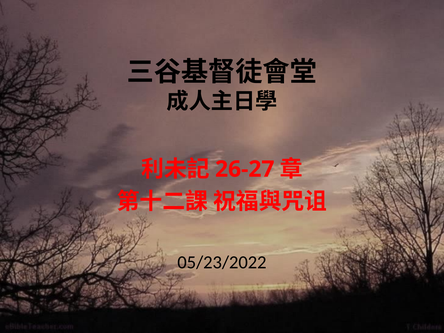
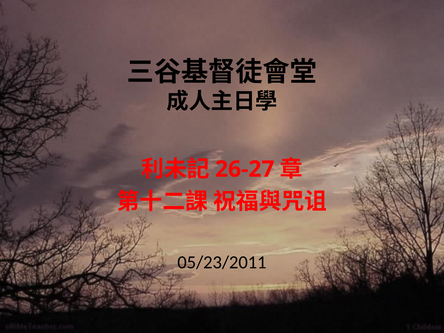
05/23/2022: 05/23/2022 -> 05/23/2011 (222, 262)
